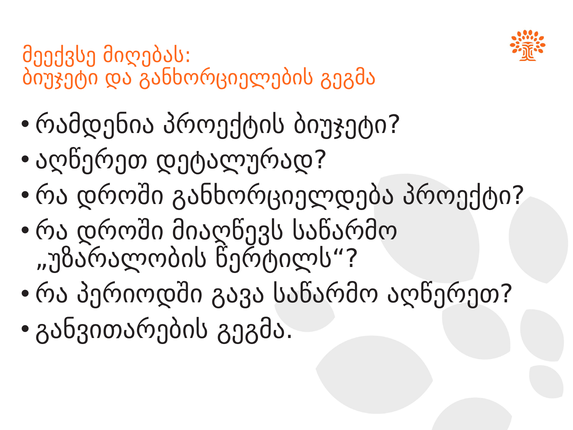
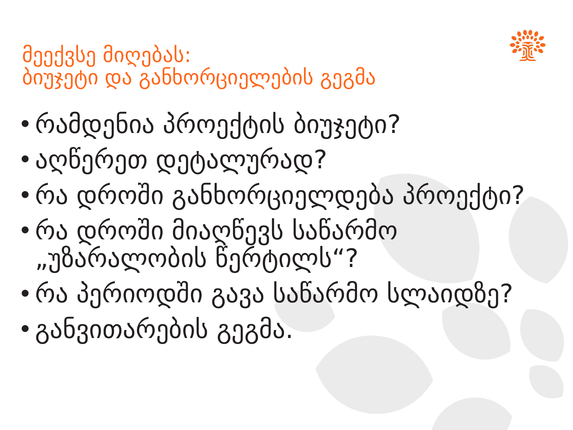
საწარმო აღწერეთ: აღწერეთ -> სლაიდზე (450, 294)
